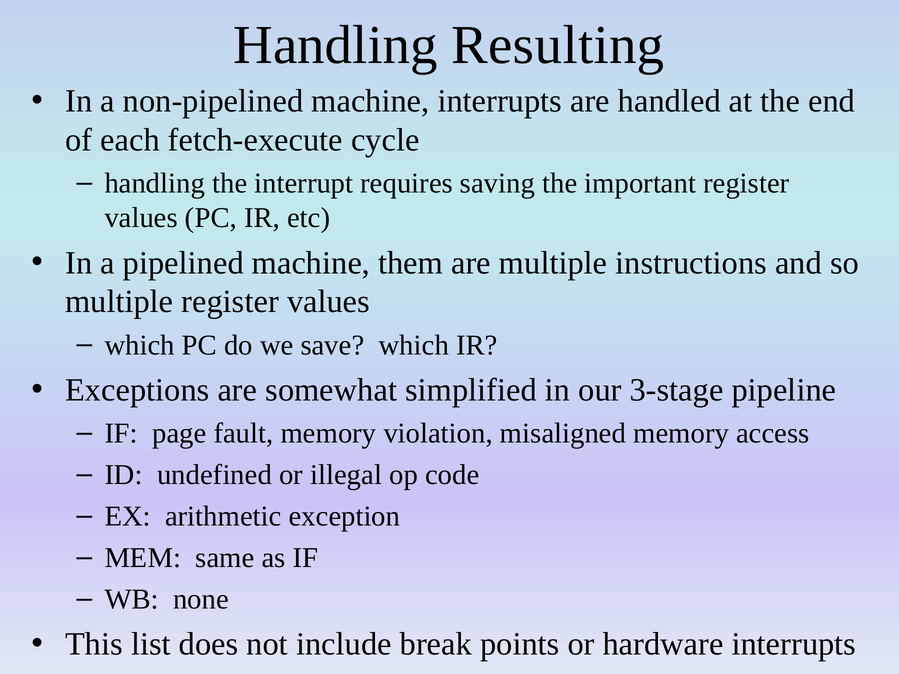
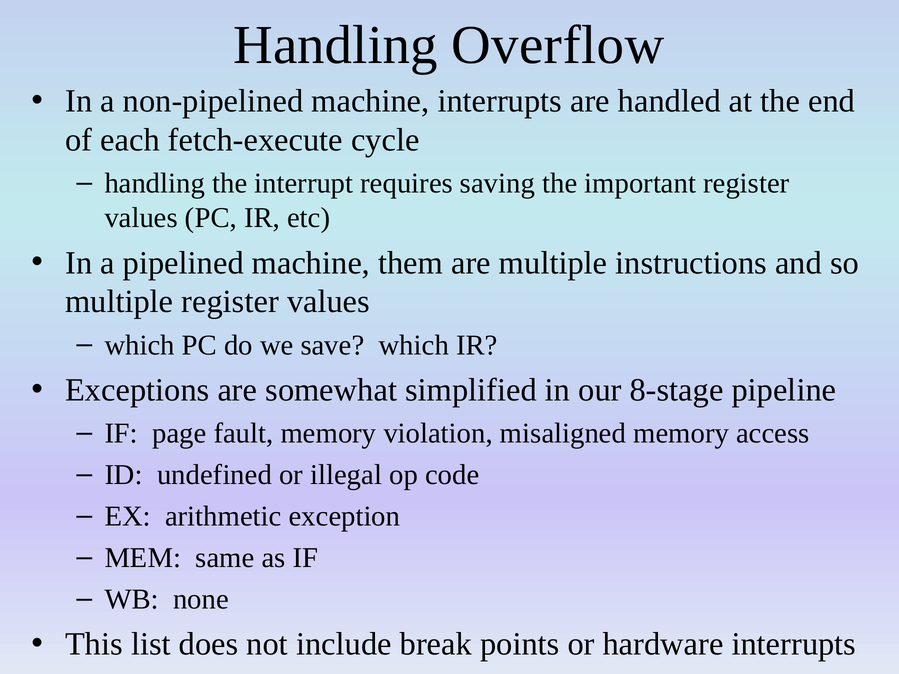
Resulting: Resulting -> Overflow (558, 45)
3-stage: 3-stage -> 8-stage (677, 390)
